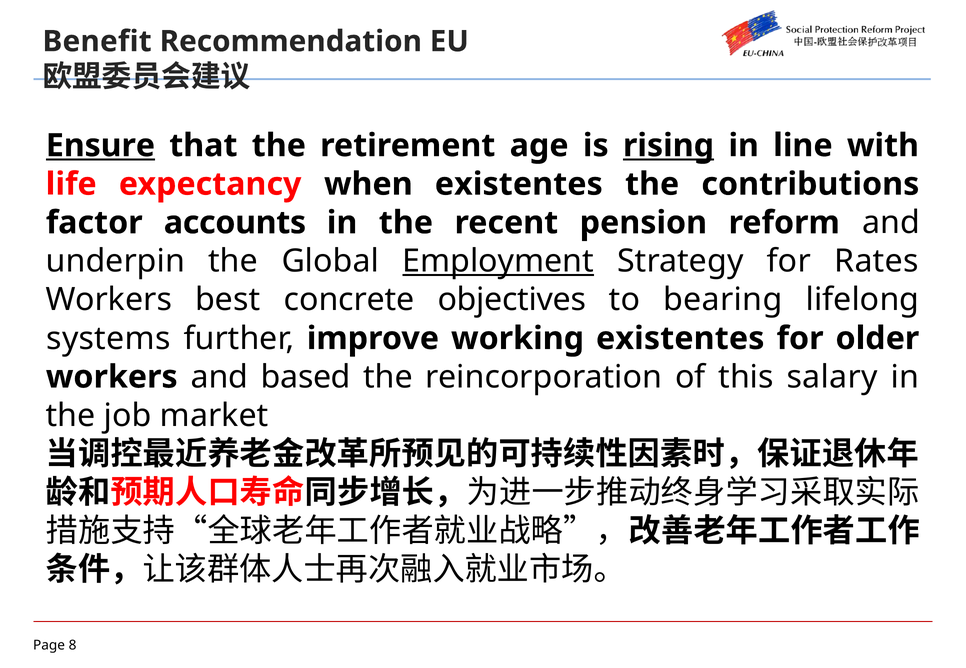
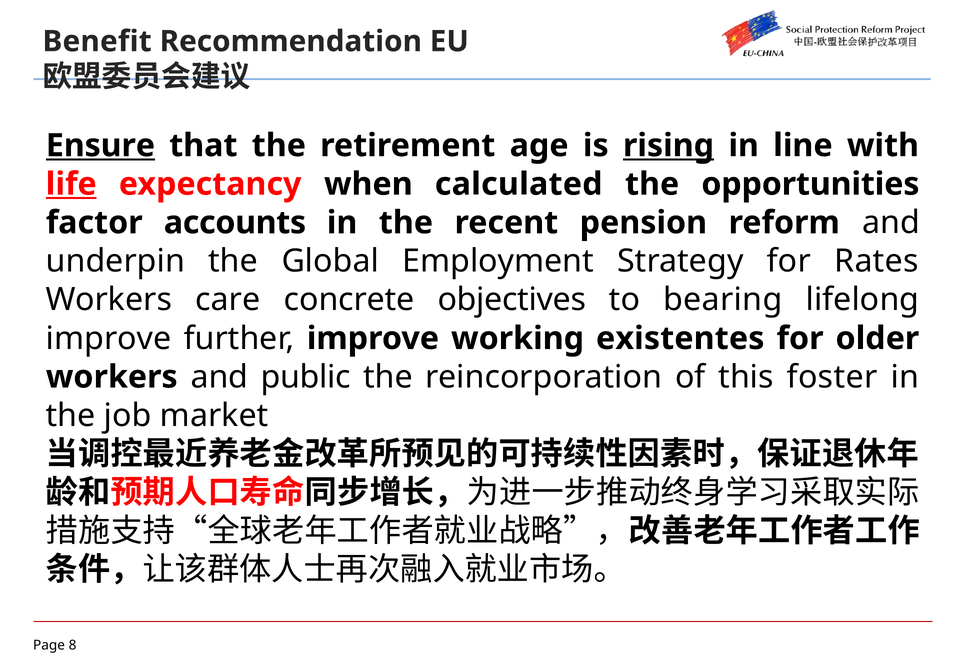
life underline: none -> present (71, 184)
when existentes: existentes -> calculated (519, 184)
contributions: contributions -> opportunities (810, 184)
Employment underline: present -> none (498, 262)
best: best -> care (228, 300)
systems: systems -> improve (109, 339)
based: based -> public (306, 377)
salary: salary -> foster (832, 377)
